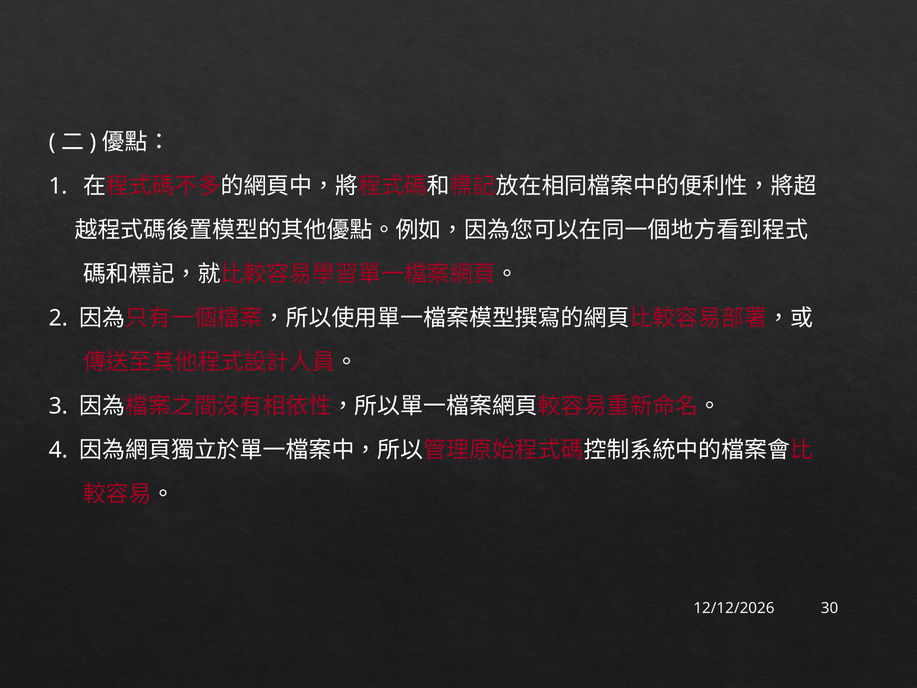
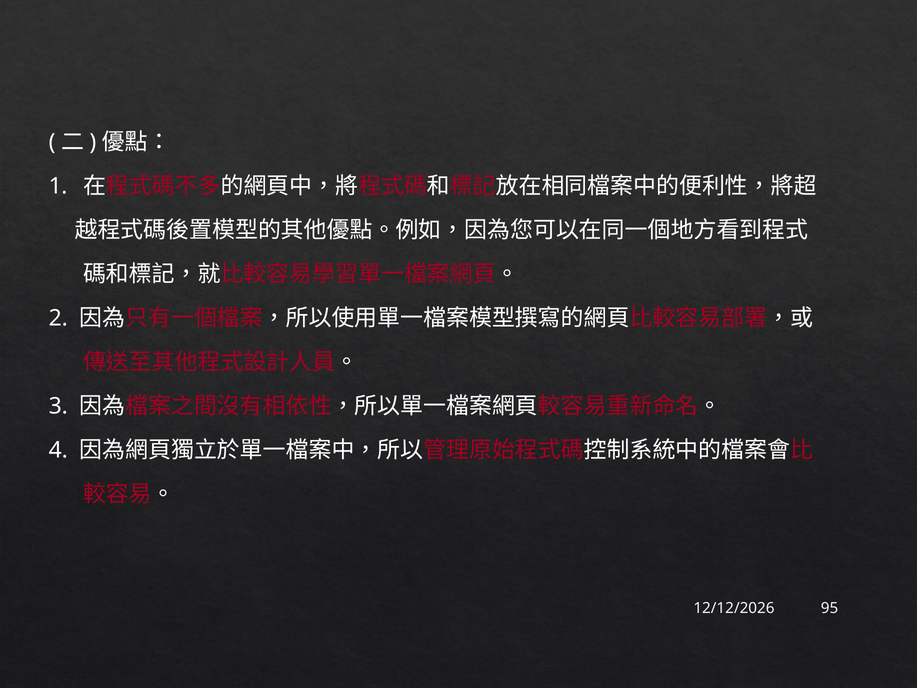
30: 30 -> 95 (830, 608)
